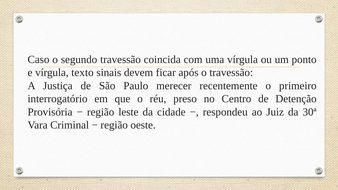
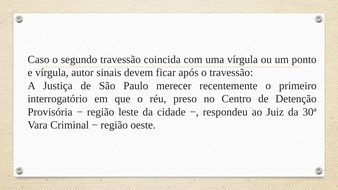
texto: texto -> autor (83, 73)
